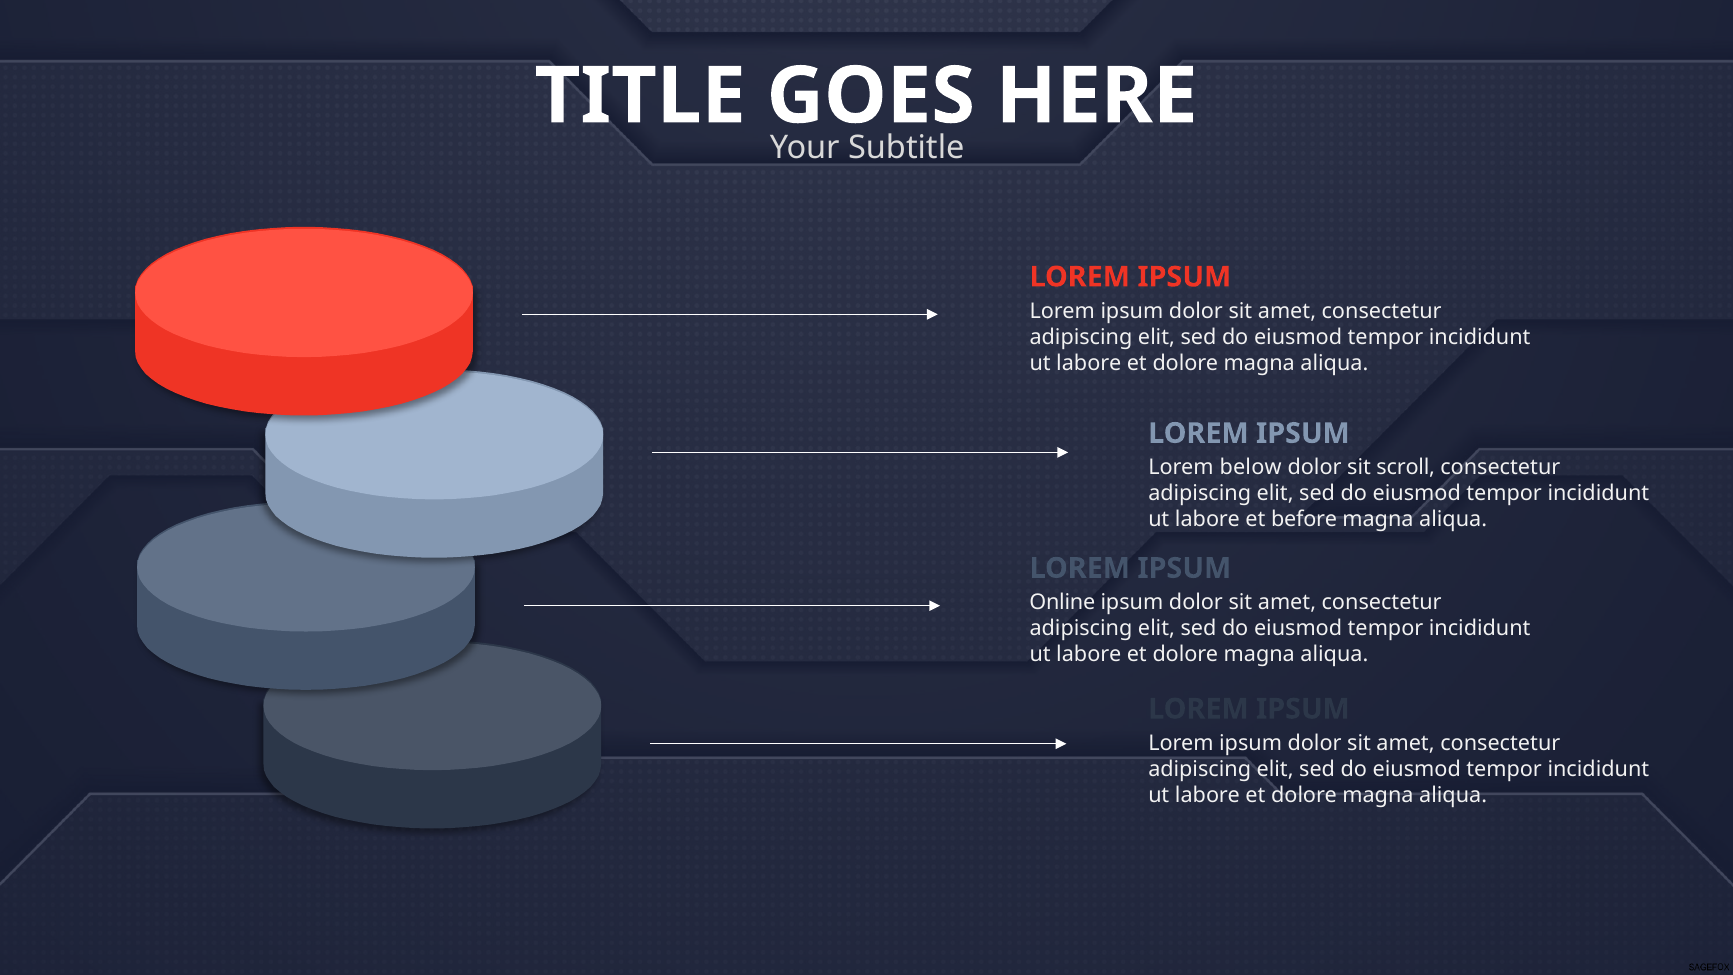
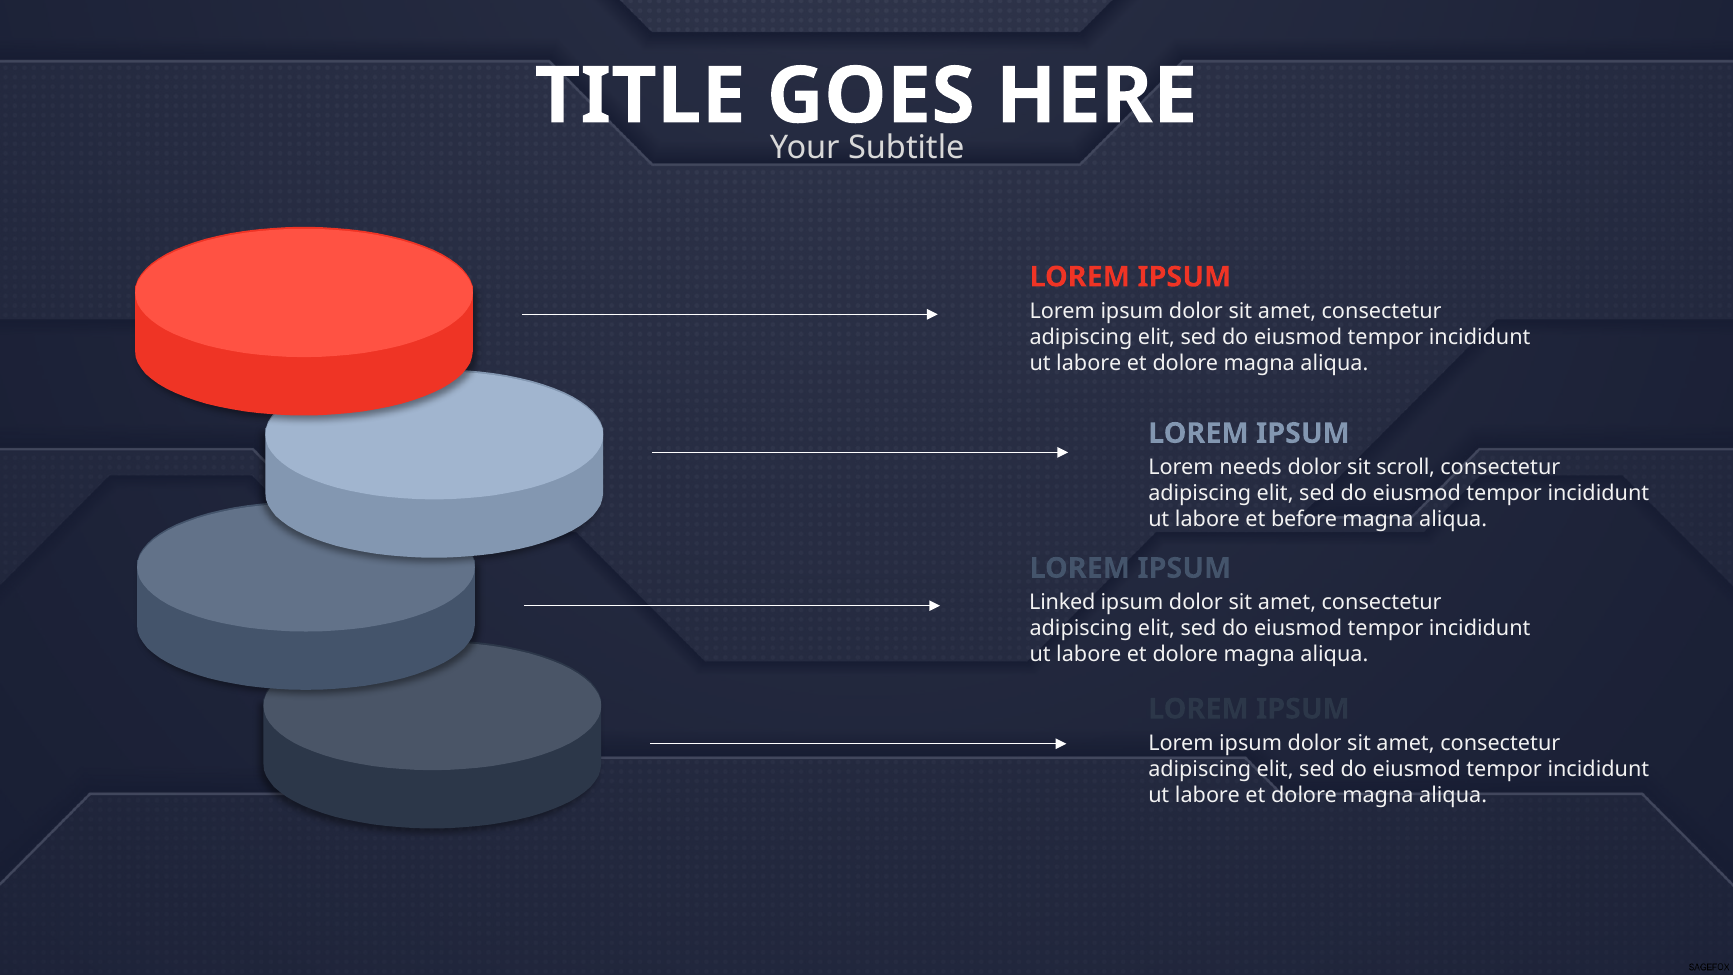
below: below -> needs (1251, 467)
Online: Online -> Linked (1062, 602)
